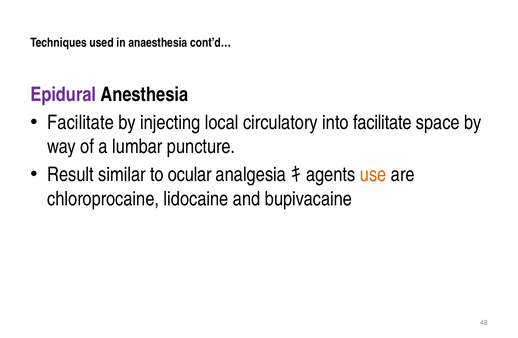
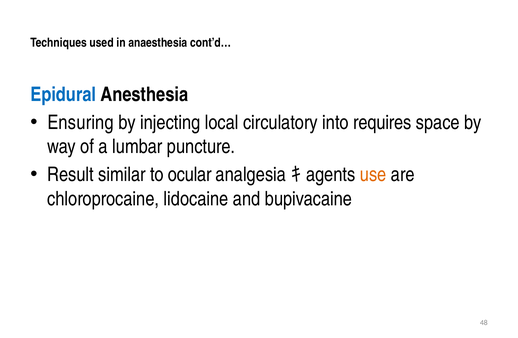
Epidural colour: purple -> blue (63, 94)
Facilitate: Facilitate -> Ensuring (81, 123)
into facilitate: facilitate -> requires (382, 123)
